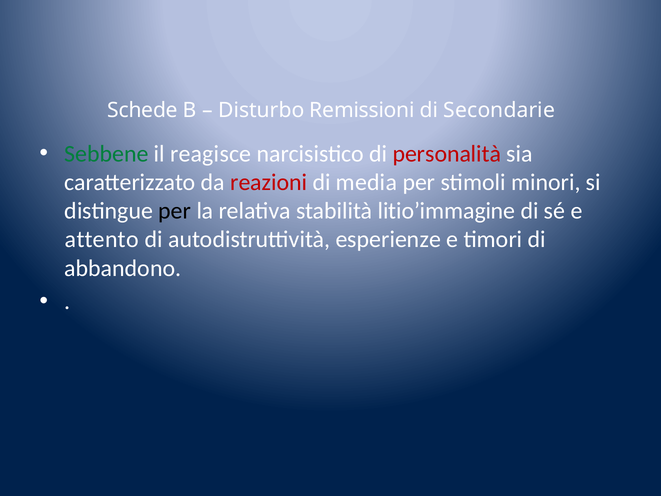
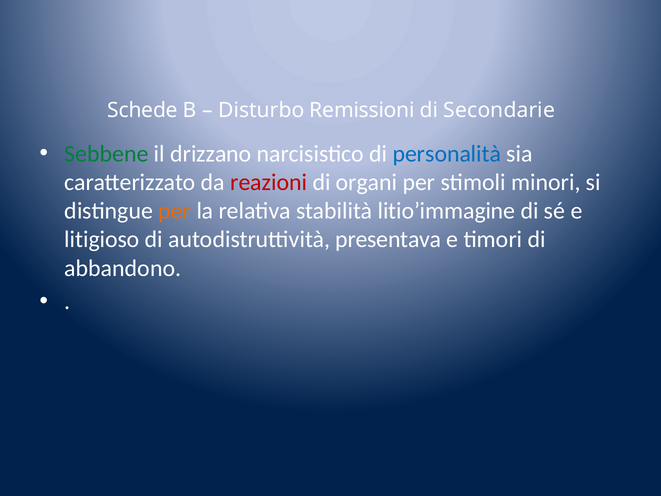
reagisce: reagisce -> drizzano (211, 154)
personalità colour: red -> blue (447, 154)
media: media -> organi (367, 182)
per colour: black -> orange (175, 211)
attento: attento -> litigioso (102, 239)
esperienze: esperienze -> presentava (388, 239)
